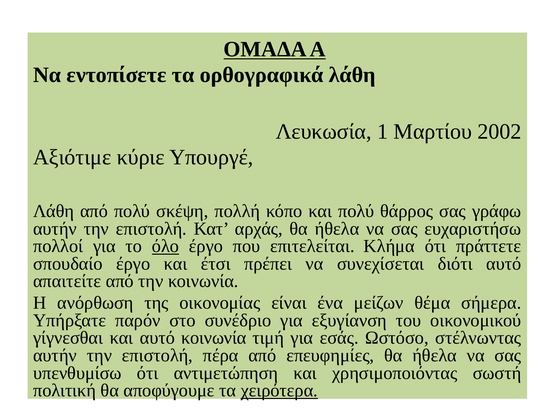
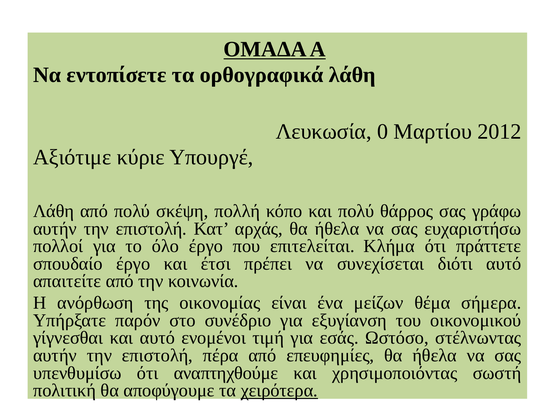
1: 1 -> 0 (383, 132)
2002: 2002 -> 2012 (499, 132)
όλο underline: present -> none (165, 246)
αυτό κοινωνία: κοινωνία -> ενομένοι (214, 338)
αντιμετώπηση: αντιμετώπηση -> αναπτηχθούμε (226, 373)
